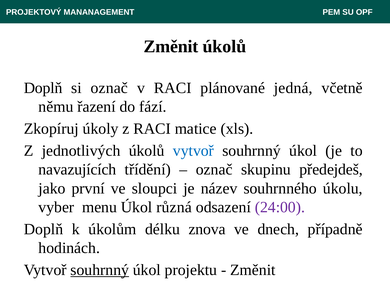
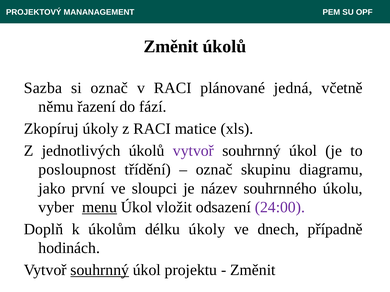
Doplň: Doplň -> Sazba (43, 88)
vytvoř colour: blue -> purple (193, 151)
navazujících: navazujících -> posloupnost (77, 170)
předejdeš: předejdeš -> diagramu (331, 170)
menu underline: none -> present (99, 208)
různá: různá -> vložit (174, 208)
délku znova: znova -> úkoly (207, 230)
